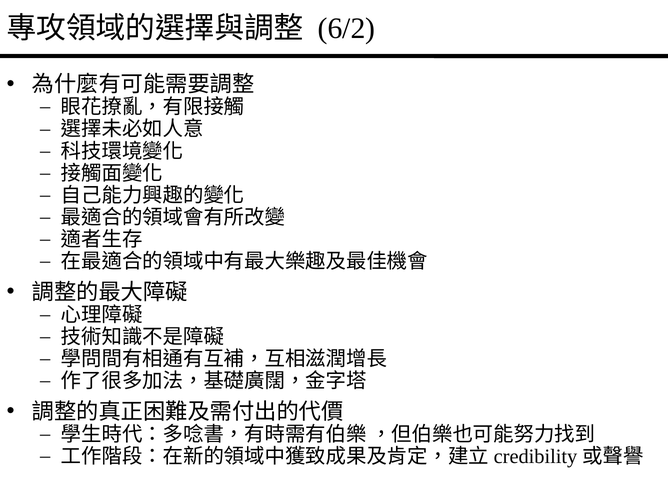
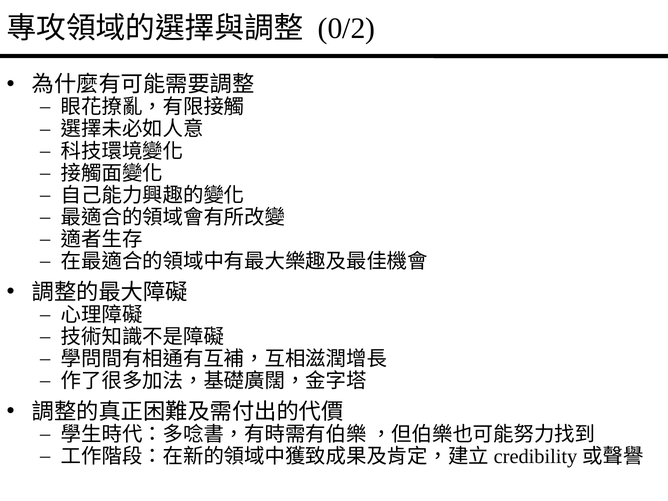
6/2: 6/2 -> 0/2 (346, 28)
